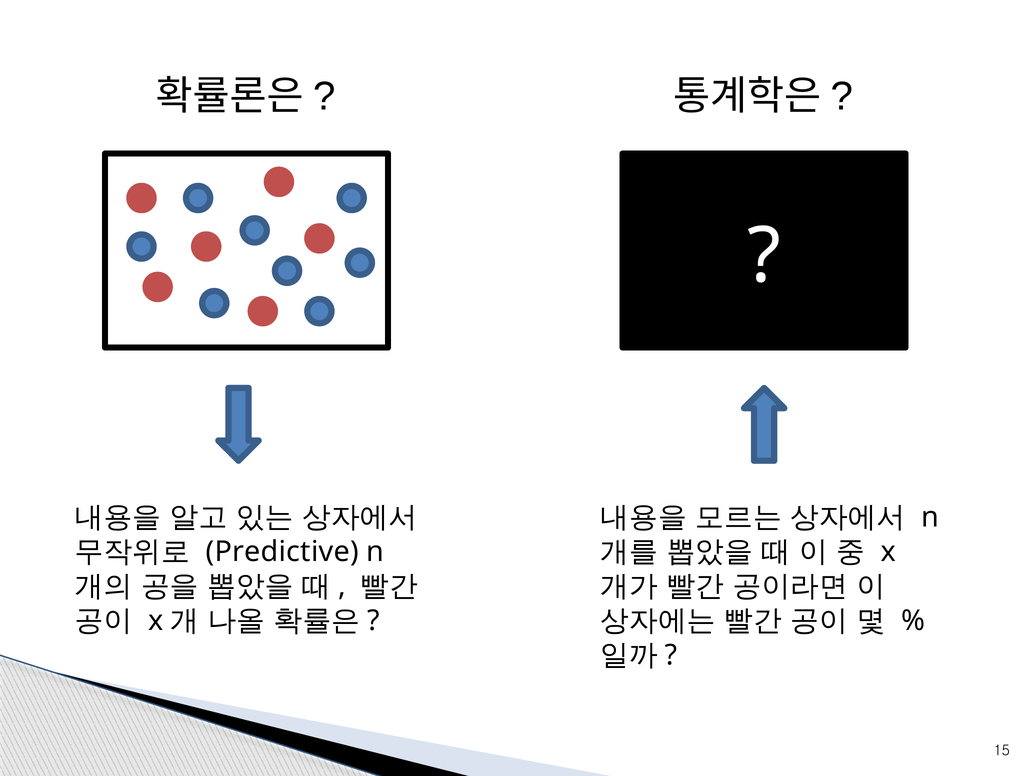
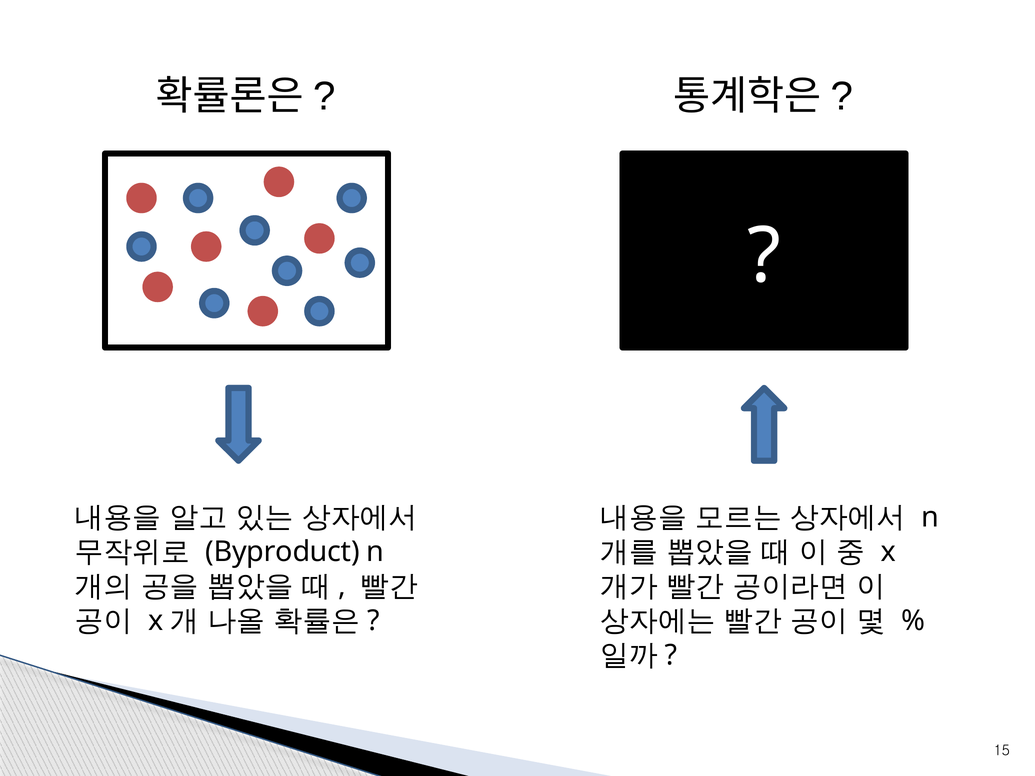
Predictive: Predictive -> Byproduct (282, 552)
